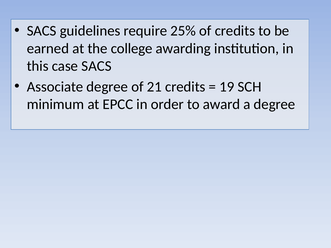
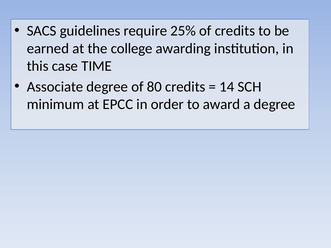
case SACS: SACS -> TIME (97, 66)
21: 21 -> 80 (154, 87)
19: 19 -> 14 (227, 87)
